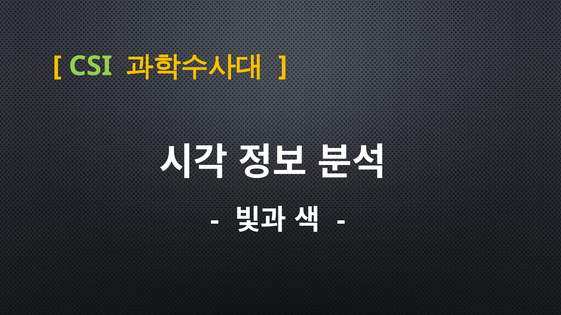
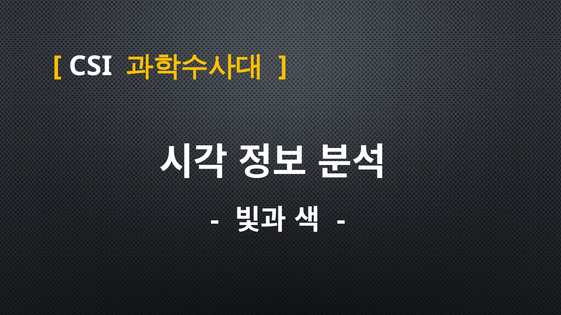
CSI colour: light green -> white (90, 66)
